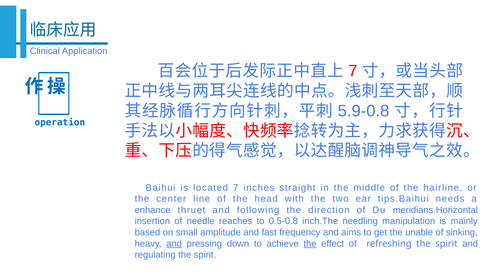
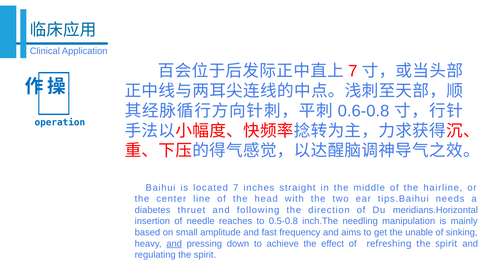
5.9-0.8: 5.9-0.8 -> 0.6-0.8 (364, 111)
enhance: enhance -> diabetes (153, 210)
the underline: present -> none (310, 244)
